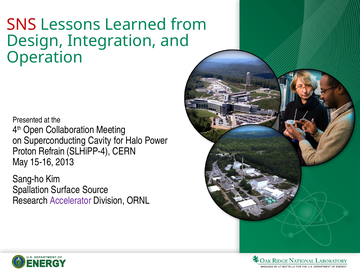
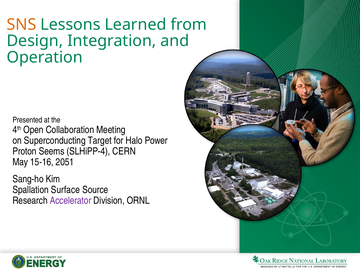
SNS colour: red -> orange (21, 25)
Cavity: Cavity -> Target (100, 141)
Refrain: Refrain -> Seems (52, 151)
2013: 2013 -> 2051 (65, 162)
